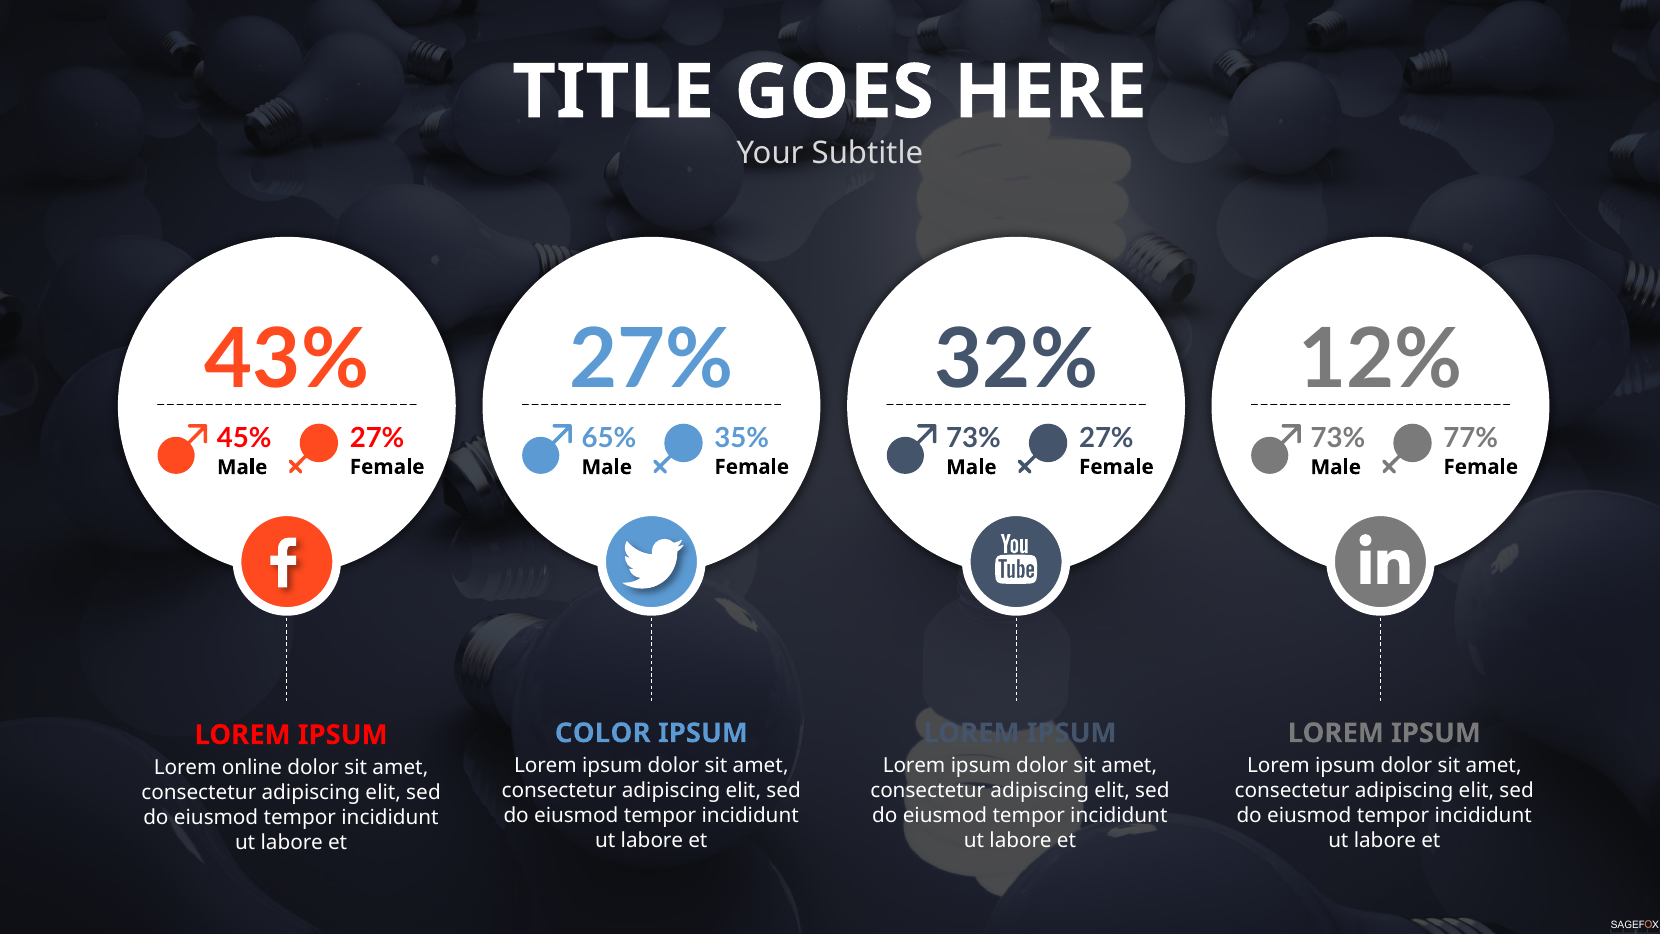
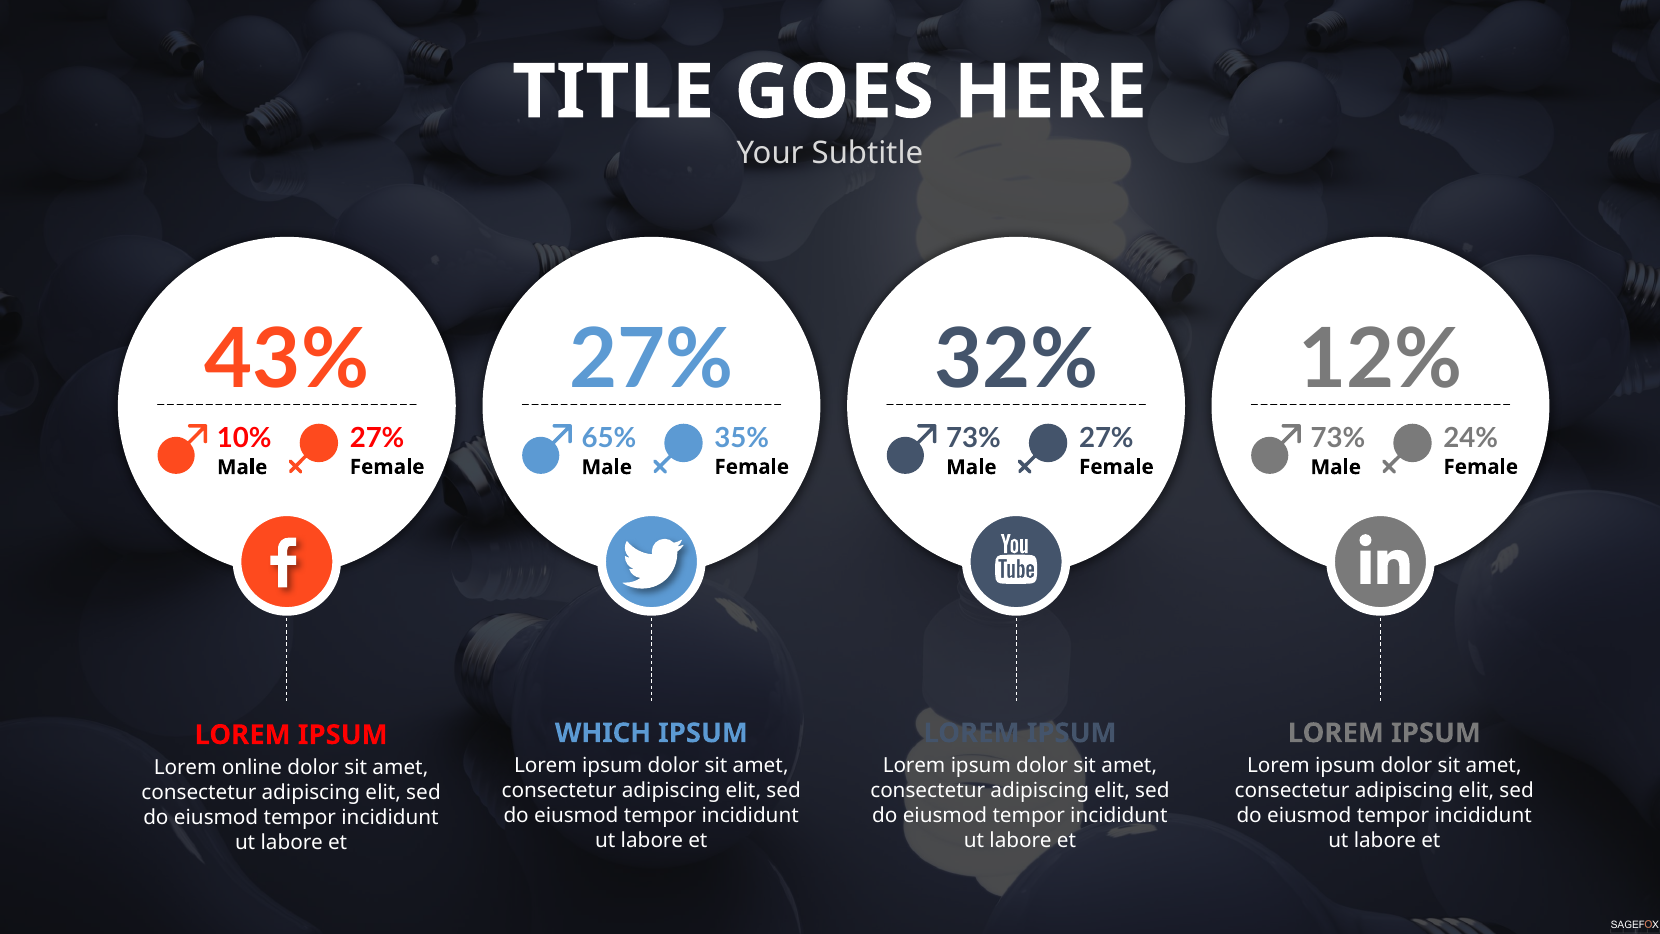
77%: 77% -> 24% (1471, 438)
45%: 45% -> 10% (244, 439)
COLOR: COLOR -> WHICH (603, 733)
